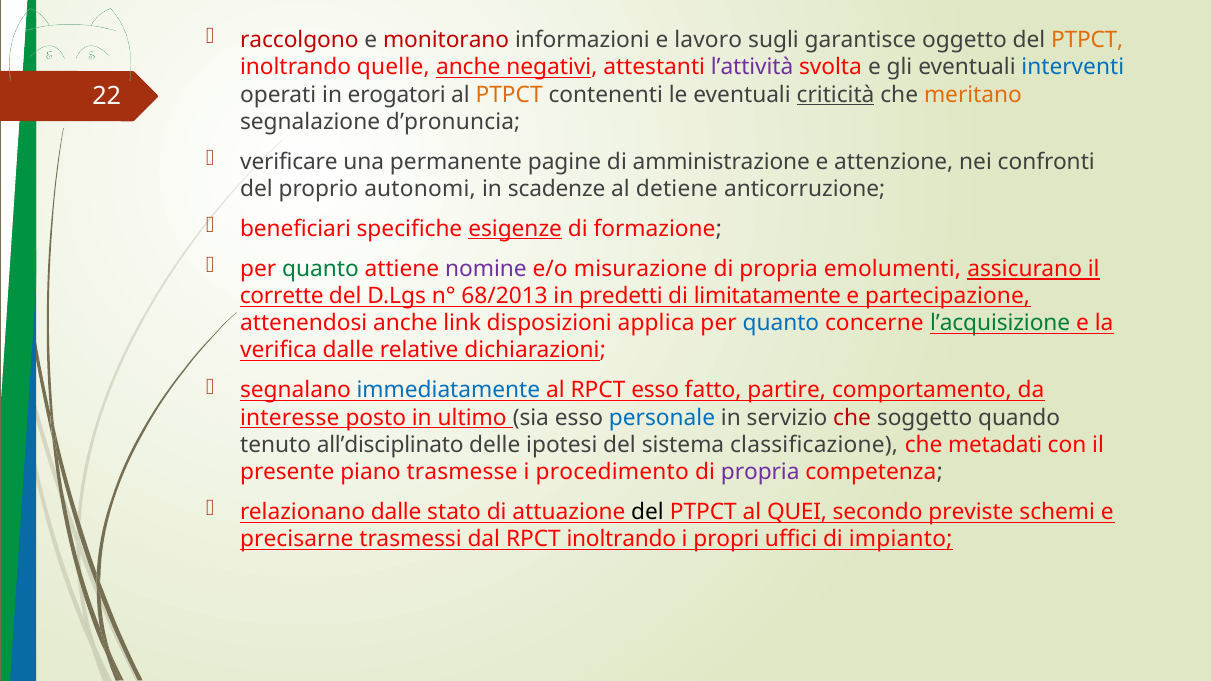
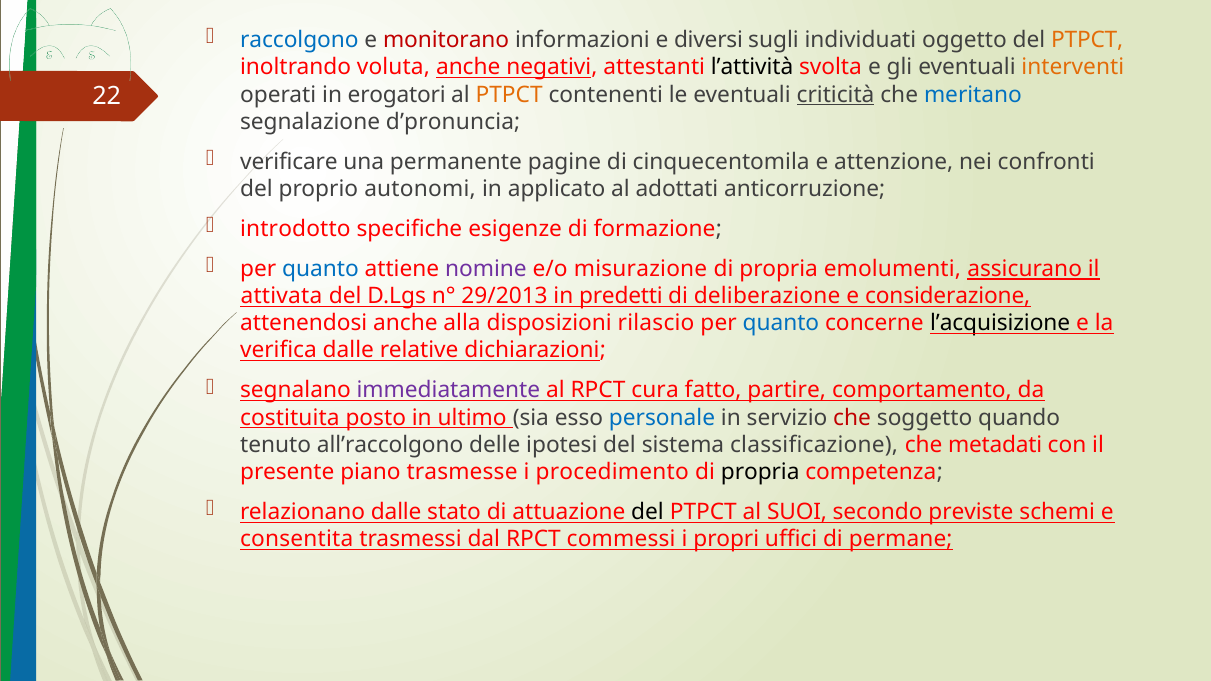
raccolgono colour: red -> blue (299, 40)
lavoro: lavoro -> diversi (708, 40)
garantisce: garantisce -> individuati (860, 40)
quelle: quelle -> voluta (393, 67)
l’attività colour: purple -> black (752, 67)
interventi colour: blue -> orange (1073, 67)
meritano colour: orange -> blue (973, 95)
amministrazione: amministrazione -> cinquecentomila (721, 162)
scadenze: scadenze -> applicato (557, 189)
detiene: detiene -> adottati (677, 189)
beneficiari: beneficiari -> introdotto (295, 229)
esigenze underline: present -> none (515, 229)
quanto colour: green -> blue (320, 269)
corrette: corrette -> attivata (281, 296)
68/2013: 68/2013 -> 29/2013 (505, 296)
limitatamente: limitatamente -> deliberazione (767, 296)
partecipazione: partecipazione -> considerazione (948, 296)
link: link -> alla (462, 323)
applica: applica -> rilascio (656, 323)
l’acquisizione colour: green -> black (1000, 323)
immediatamente colour: blue -> purple (448, 390)
RPCT esso: esso -> cura (655, 390)
interesse: interesse -> costituita (290, 418)
all’disciplinato: all’disciplinato -> all’raccolgono (390, 445)
propria colour: purple -> black (760, 472)
QUEI: QUEI -> SUOI (797, 512)
precisarne: precisarne -> consentita (297, 539)
RPCT inoltrando: inoltrando -> commessi (621, 539)
impianto: impianto -> permane (901, 539)
